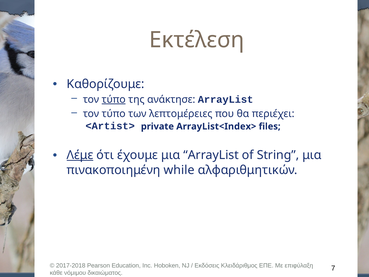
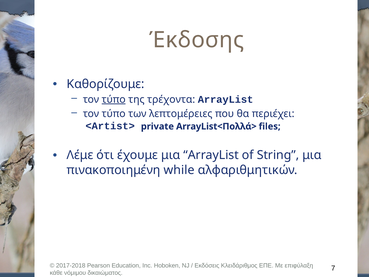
Εκτέλεση: Εκτέλεση -> Έκδοσης (197, 40)
ανάκτησε: ανάκτησε -> τρέχοντα (171, 99)
ArrayList<Index>: ArrayList<Index> -> ArrayList<Πολλά> (216, 126)
Λέμε underline: present -> none (80, 155)
